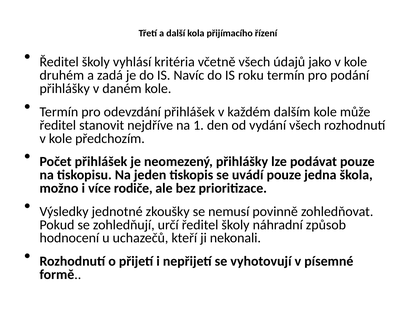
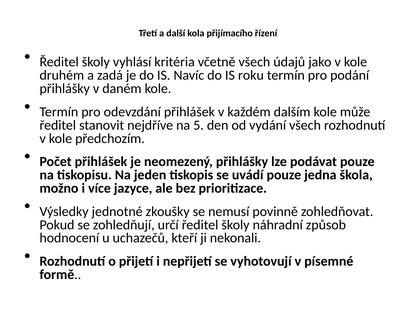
1: 1 -> 5 (199, 125)
rodiče: rodiče -> jazyce (133, 188)
